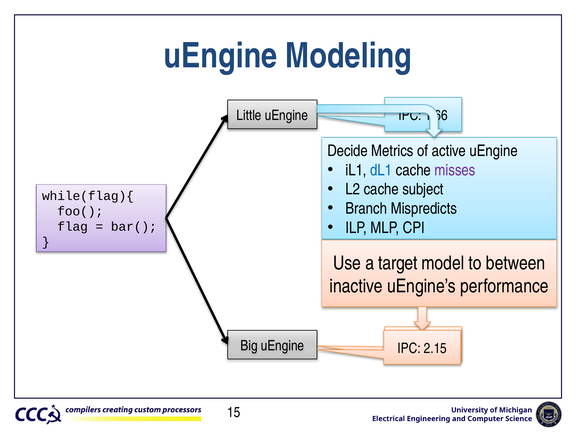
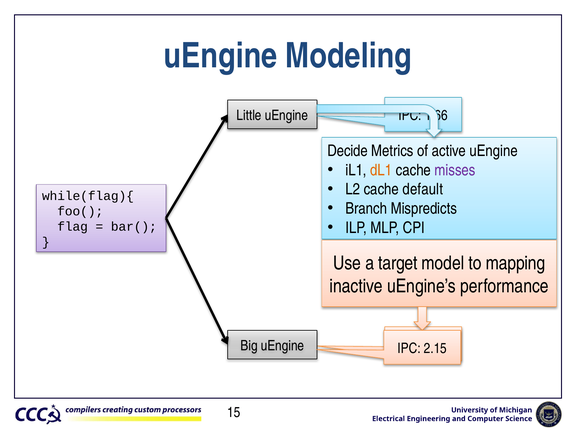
dL1 colour: blue -> orange (381, 170)
subject: subject -> default (423, 189)
between: between -> mapping (516, 263)
